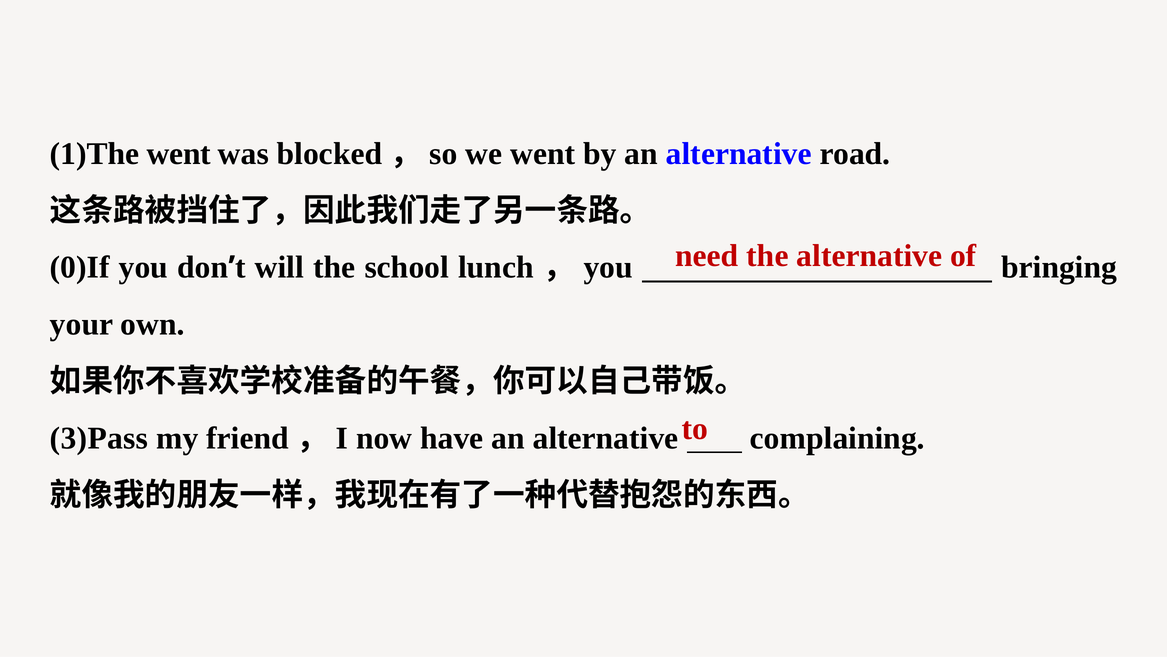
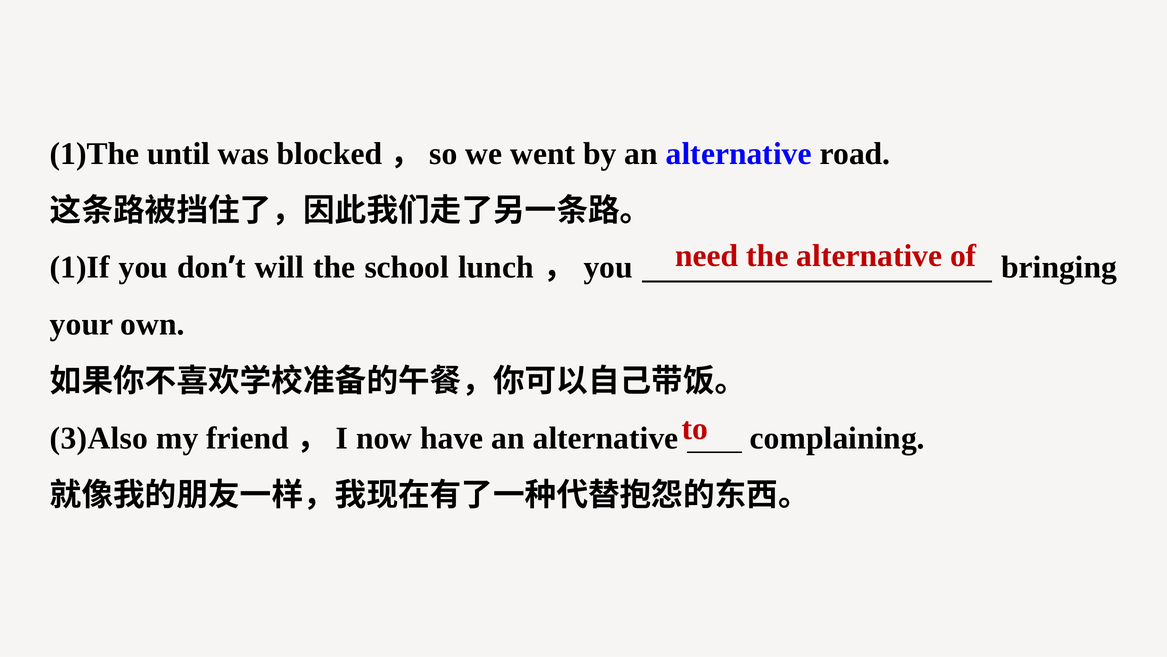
1)The went: went -> until (179, 154)
0)If: 0)If -> 1)If (80, 267)
3)Pass: 3)Pass -> 3)Also (99, 438)
